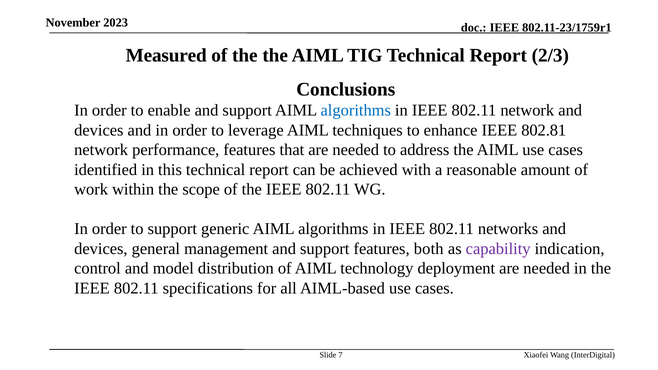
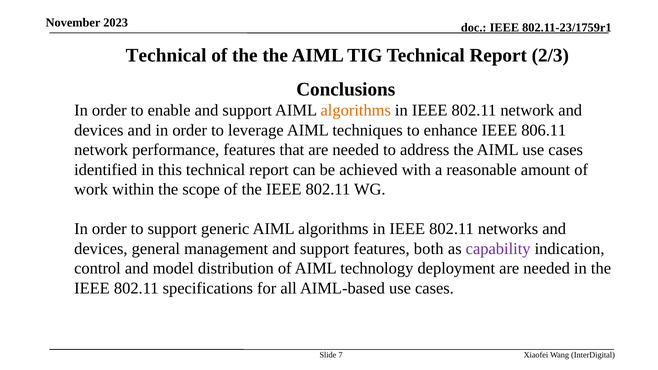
Measured: Measured -> Technical (166, 55)
algorithms colour: blue -> orange (356, 111)
802.81: 802.81 -> 806.11 (544, 130)
